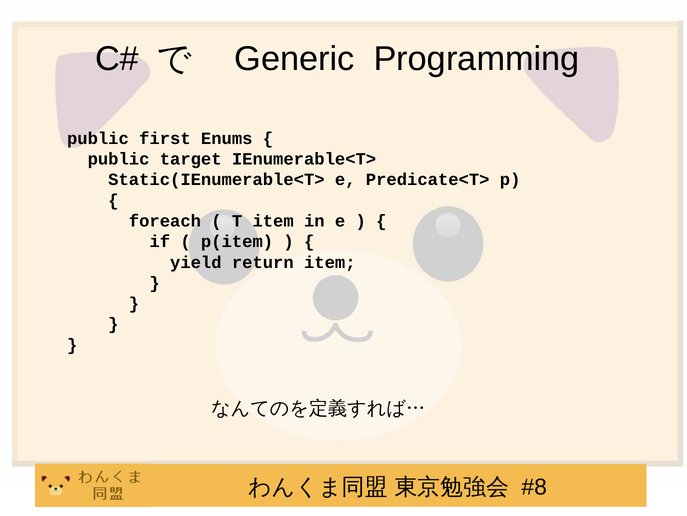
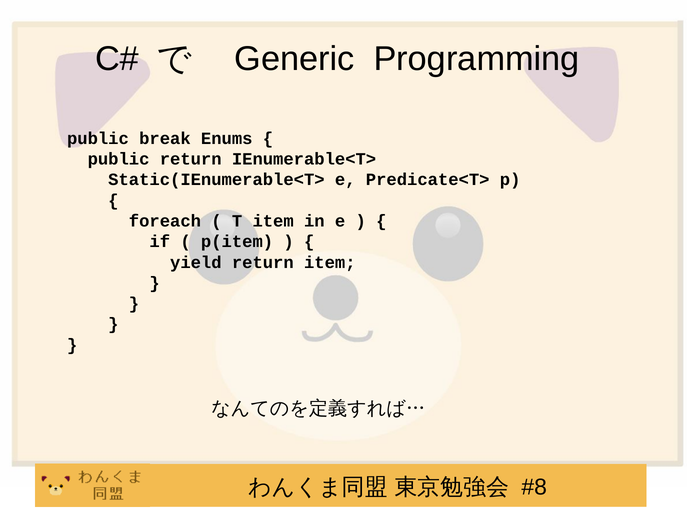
first: first -> break (165, 138)
public target: target -> return (191, 159)
